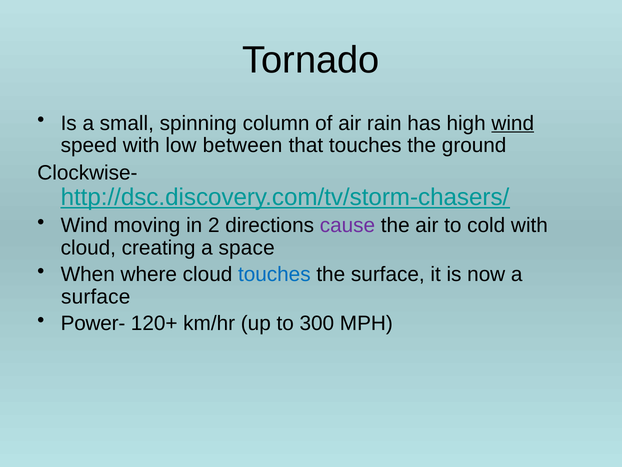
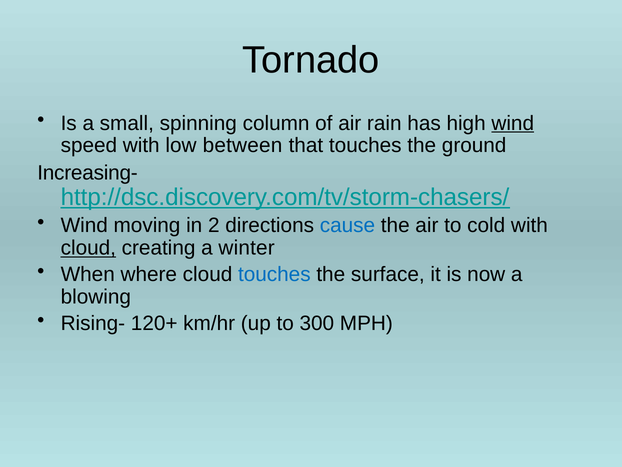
Clockwise-: Clockwise- -> Increasing- (88, 173)
cause colour: purple -> blue (347, 225)
cloud underline: none -> present (88, 248)
space: space -> winter (247, 248)
surface: surface -> blowing (96, 297)
Power-: Power- -> Rising- (93, 323)
